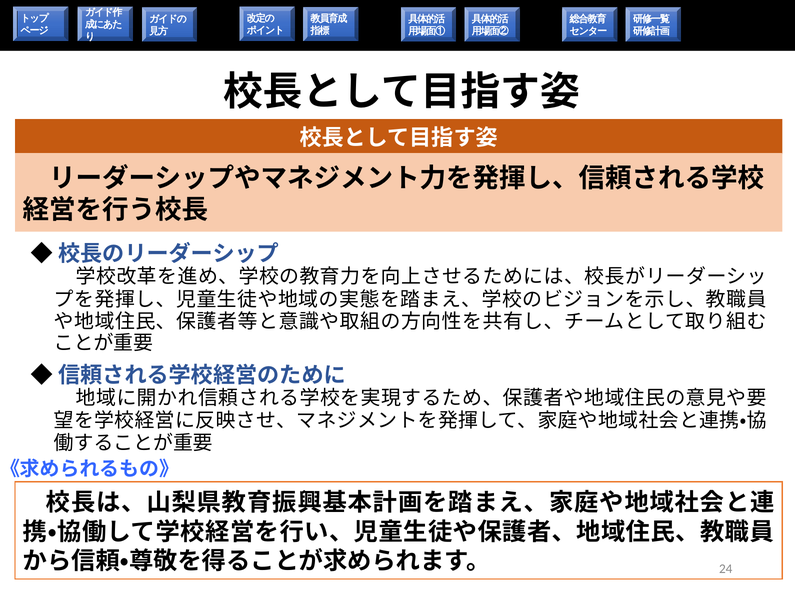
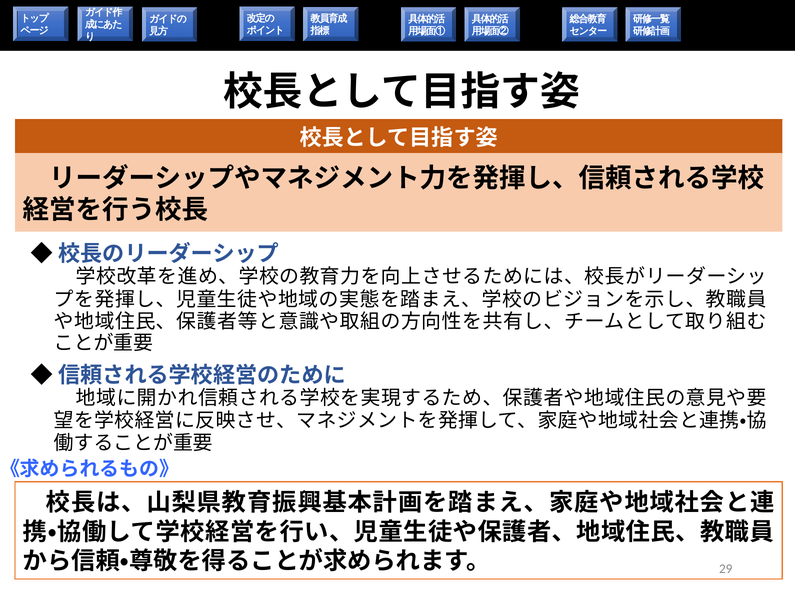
24: 24 -> 29 (726, 569)
